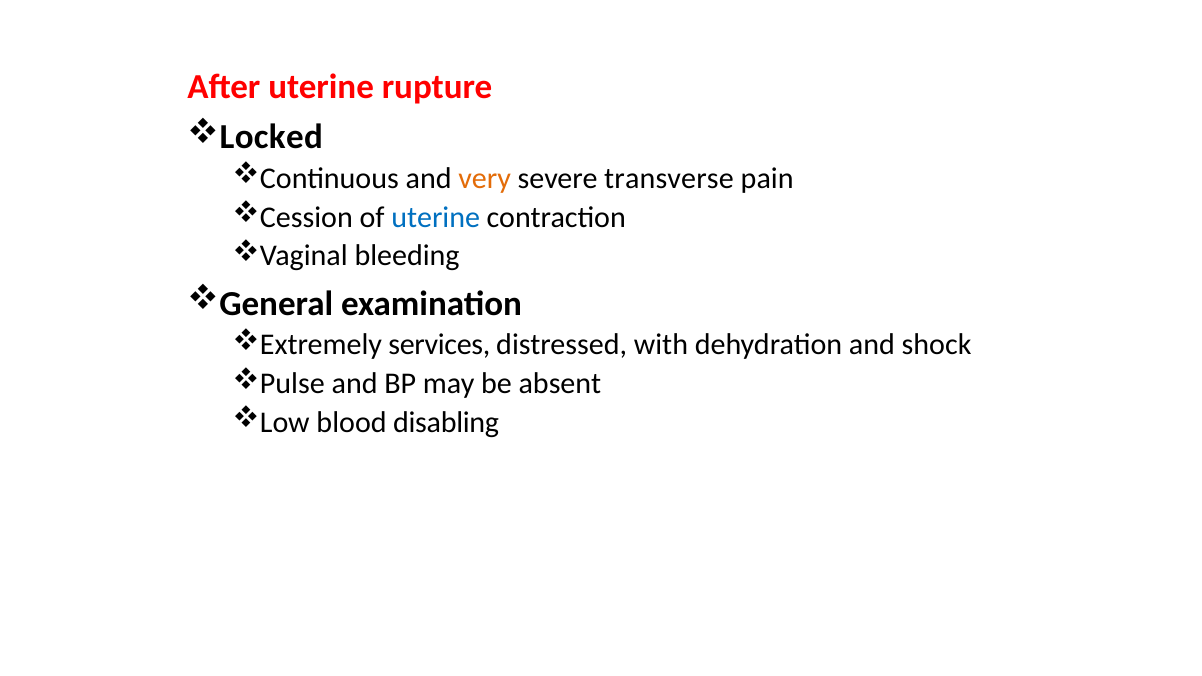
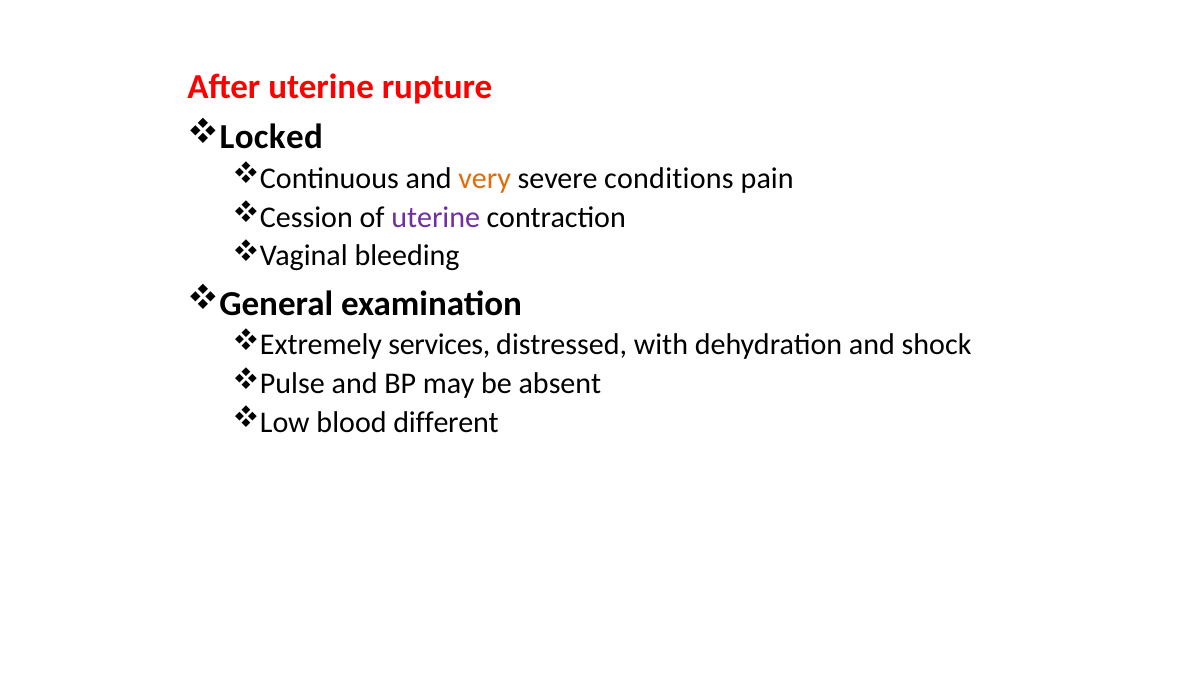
transverse: transverse -> conditions (669, 178)
uterine colour: blue -> purple (436, 217)
disabling: disabling -> different (446, 422)
